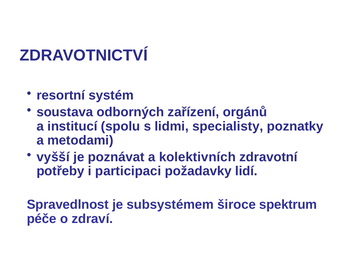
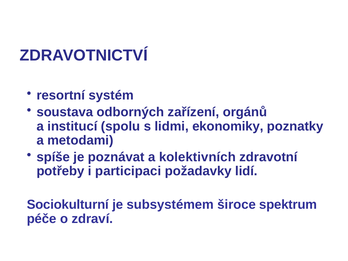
specialisty: specialisty -> ekonomiky (228, 126)
vyšší: vyšší -> spíše (53, 157)
Spravedlnost: Spravedlnost -> Sociokulturní (68, 205)
